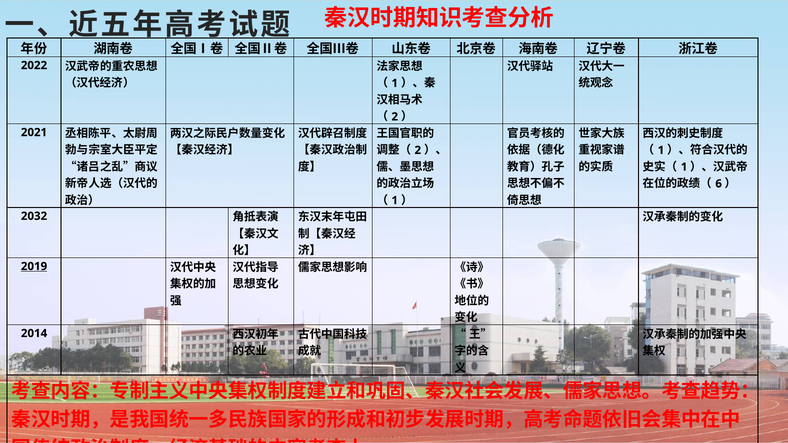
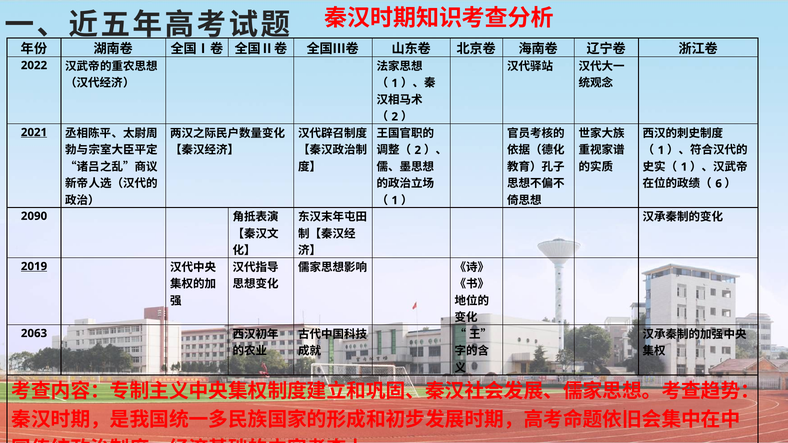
2021 underline: none -> present (34, 132)
2032: 2032 -> 2090 (34, 216)
2014: 2014 -> 2063 (34, 334)
